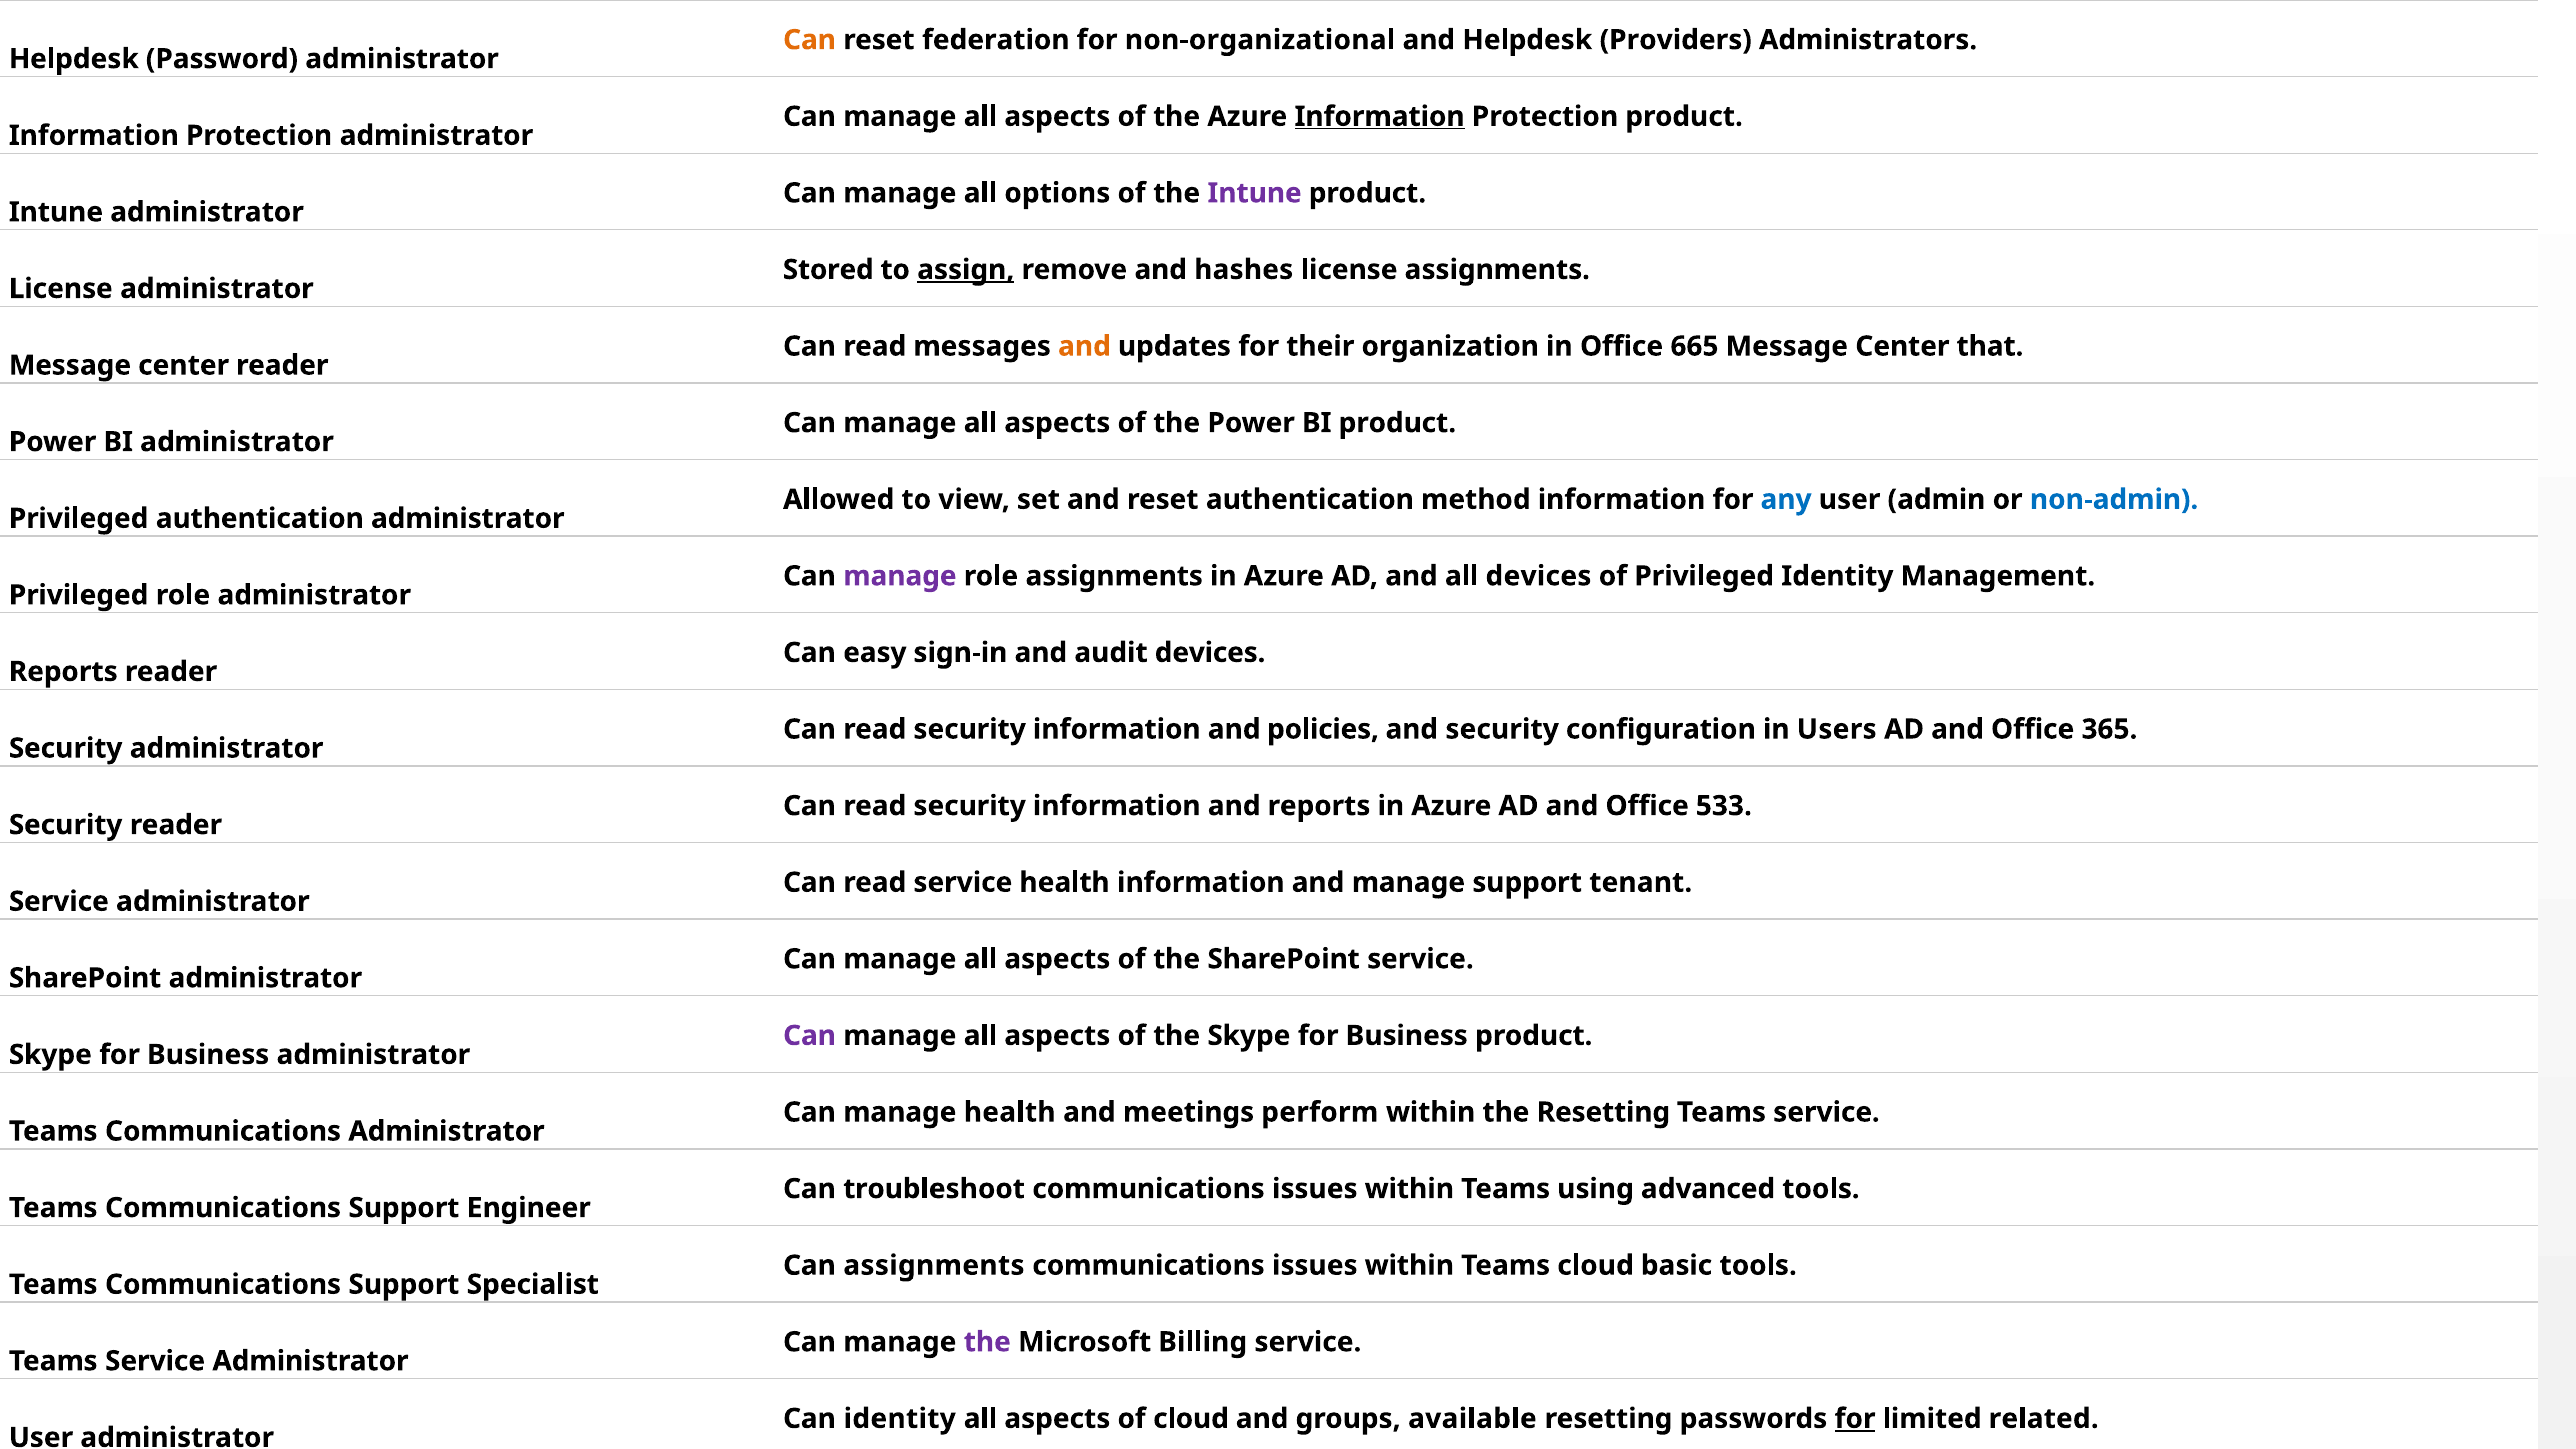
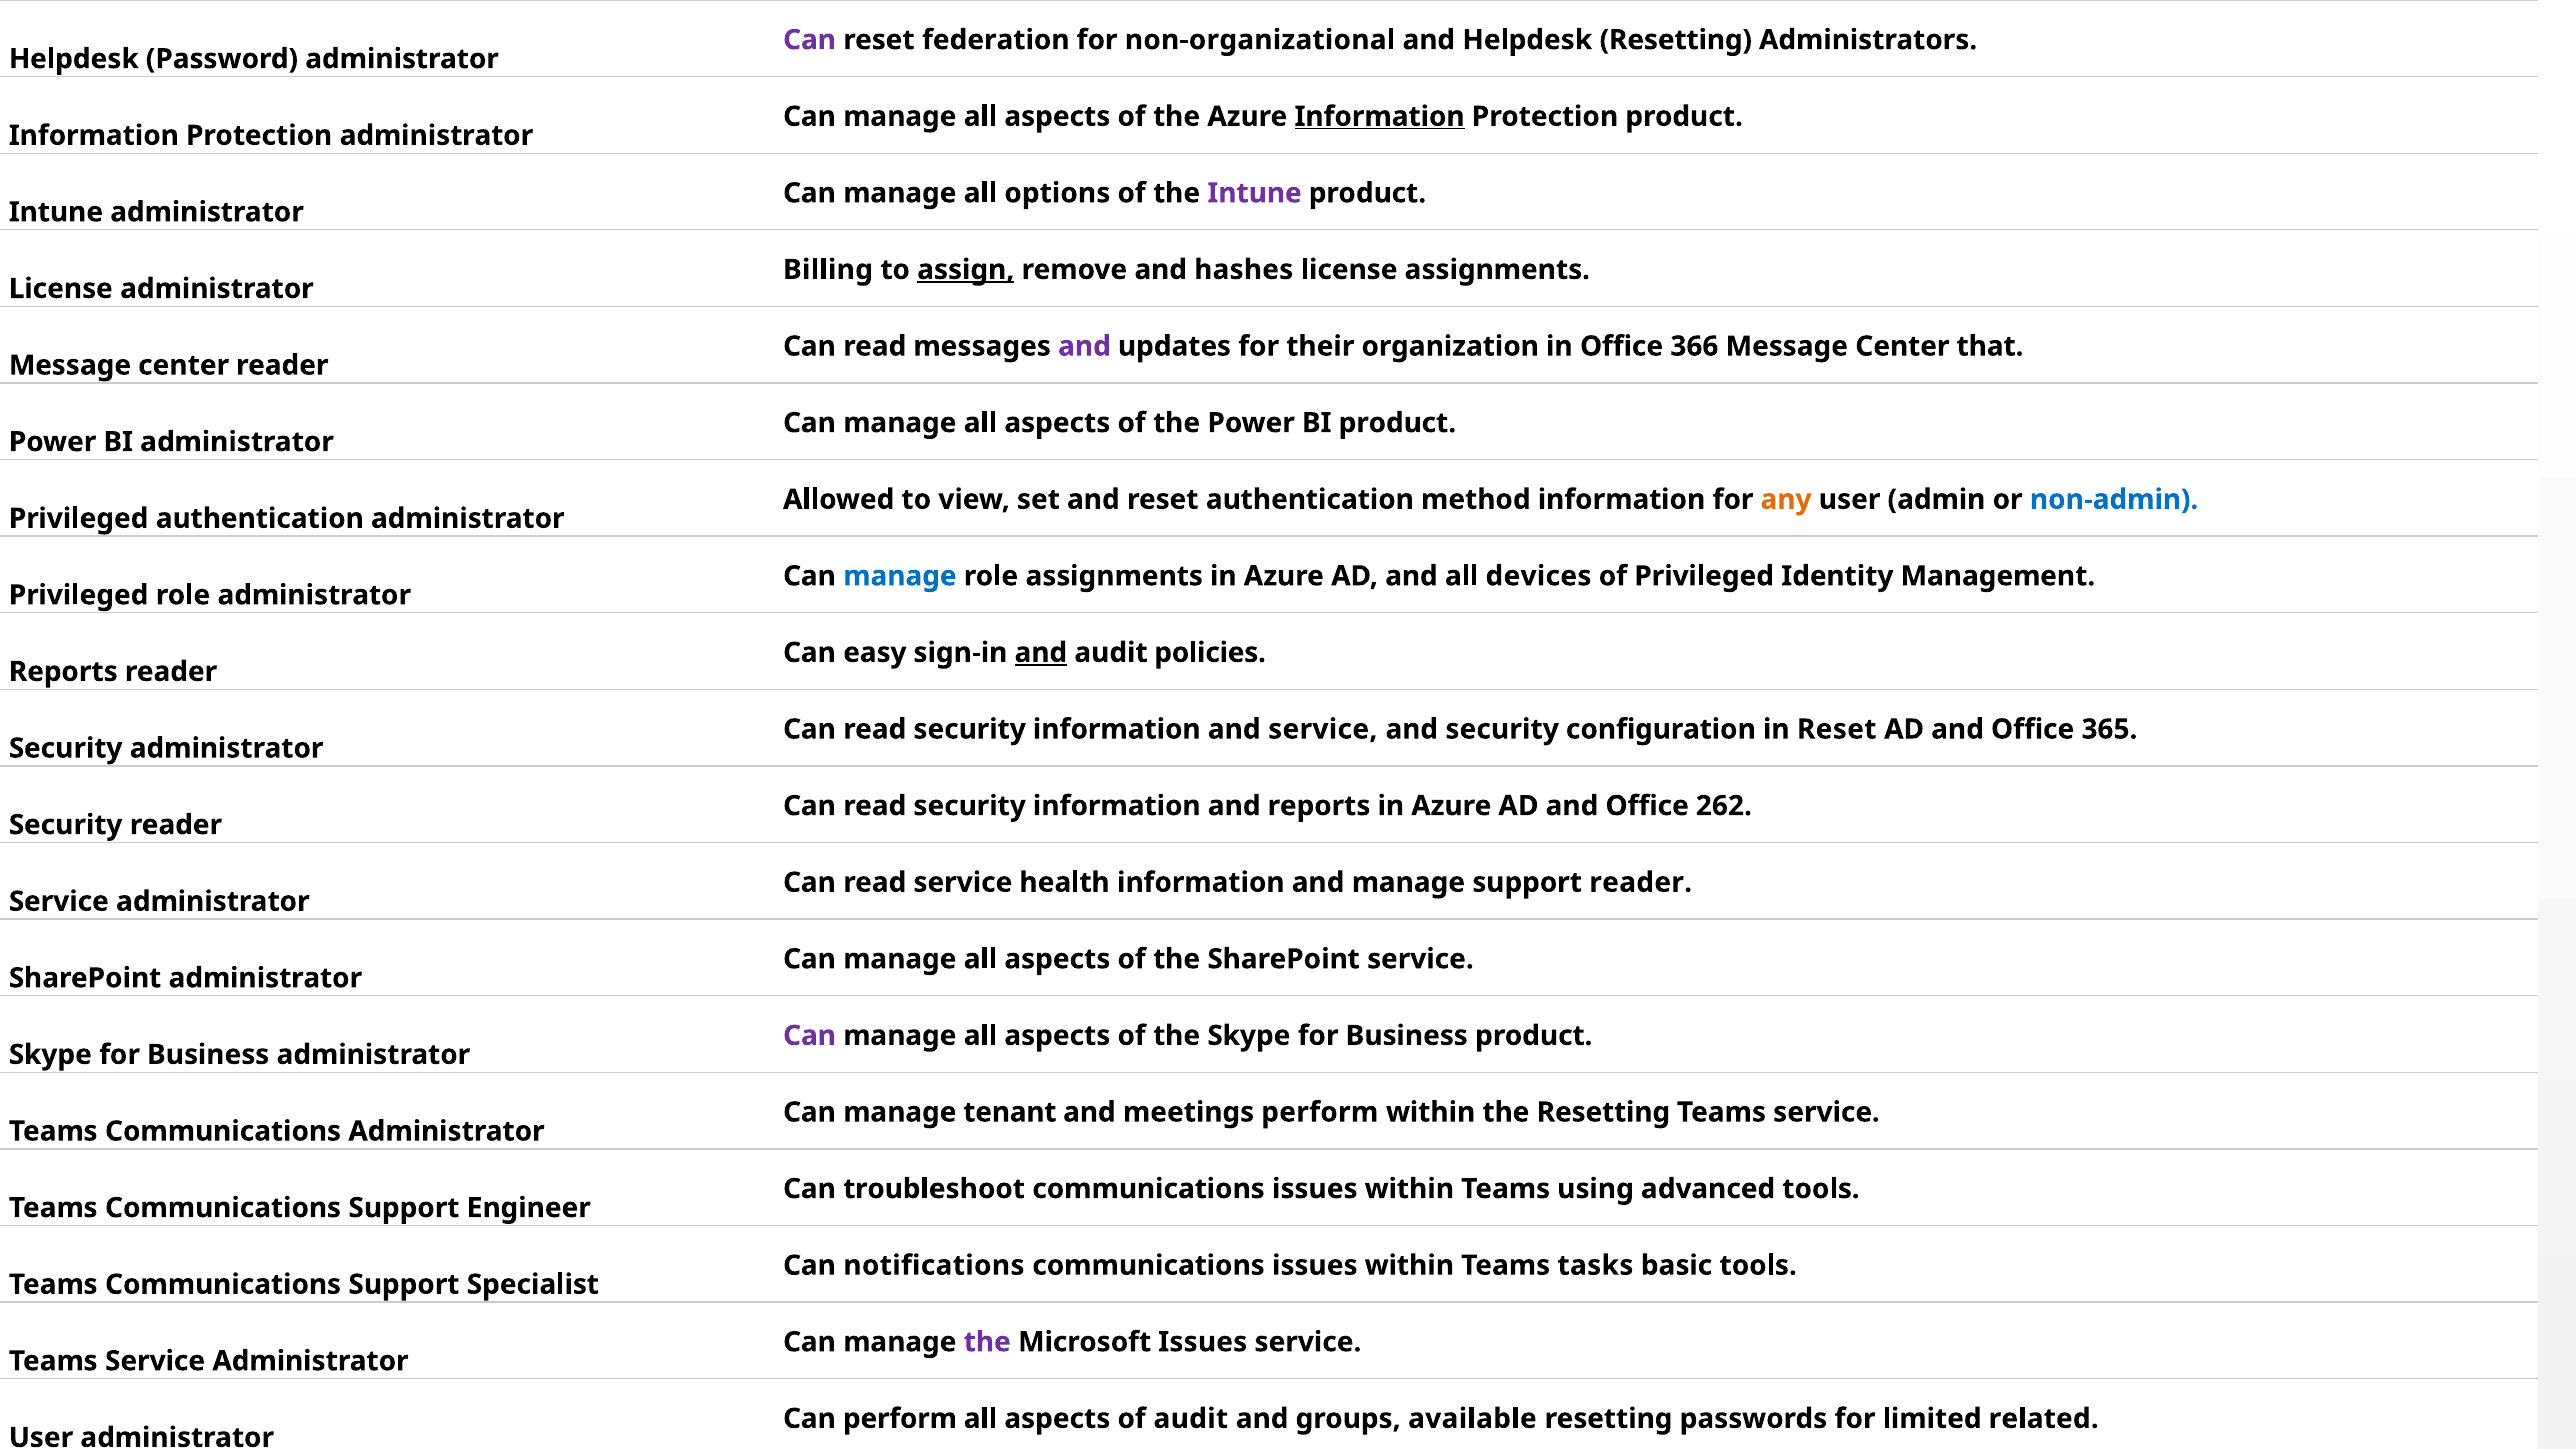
Can colour: orange -> purple (810, 40)
Helpdesk Providers: Providers -> Resetting (1676, 40)
Stored: Stored -> Billing (828, 270)
and colour: orange -> purple (1084, 346)
665: 665 -> 366 (1694, 346)
any colour: blue -> orange (1786, 499)
manage colour: purple -> blue (900, 576)
and underline: none -> present (1041, 653)
audit devices: devices -> policies (1210, 653)
and policies: policies -> service (1323, 729)
in Users: Users -> Reset (1837, 729)
533: 533 -> 262 (1724, 806)
support tenant: tenant -> reader (1641, 882)
manage health: health -> tenant (1010, 1112)
Can assignments: assignments -> notifications (934, 1265)
Teams cloud: cloud -> tasks (1595, 1265)
Microsoft Billing: Billing -> Issues (1203, 1342)
Can identity: identity -> perform (900, 1419)
of cloud: cloud -> audit (1191, 1419)
for underline: present -> none (1855, 1419)
